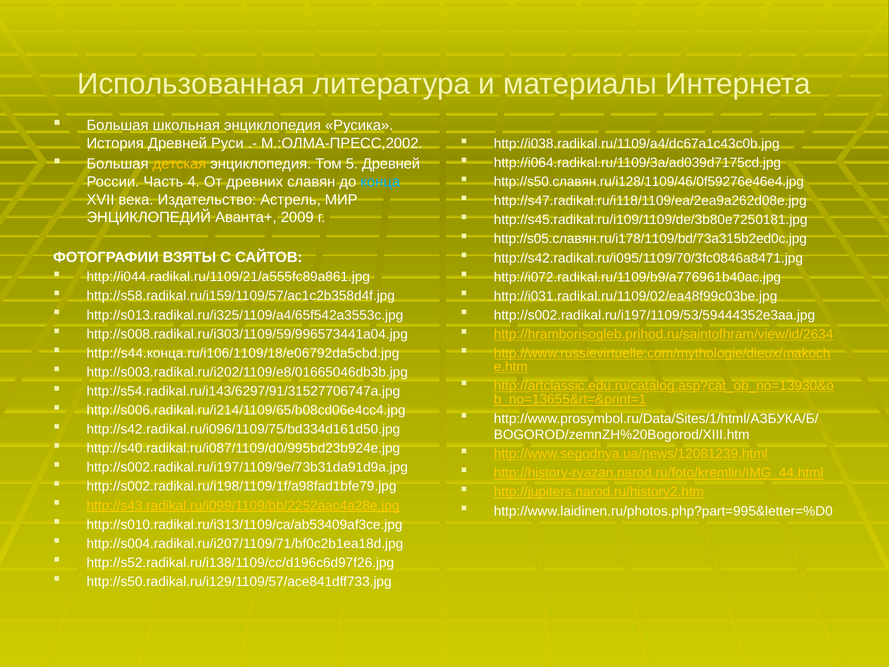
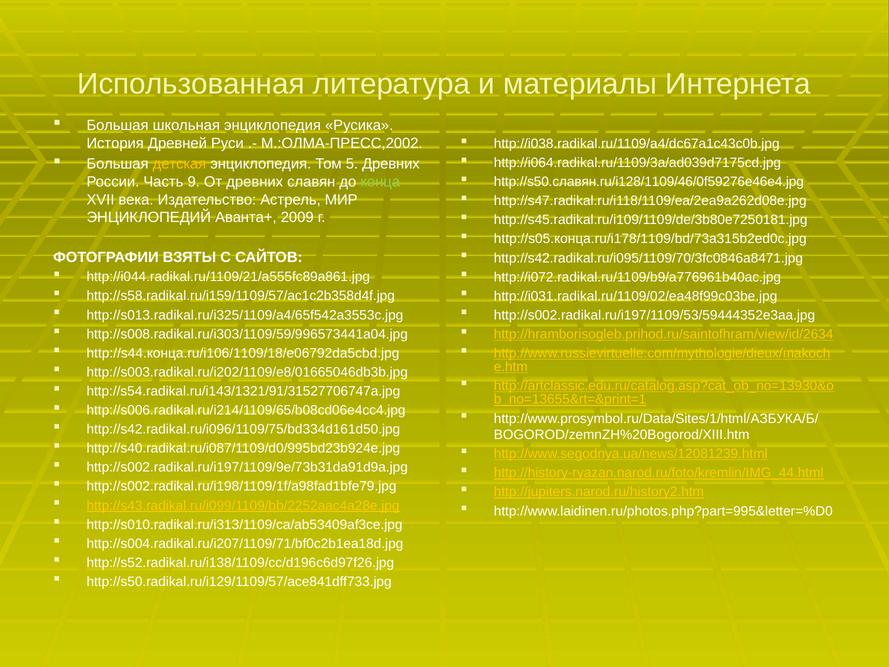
5 Древней: Древней -> Древних (391, 164)
4: 4 -> 9 (194, 182)
конца colour: light blue -> light green (380, 182)
http://s05.славян.ru/i178/1109/bd/73a315b2ed0c.jpg: http://s05.славян.ru/i178/1109/bd/73a315b2ed0c.jpg -> http://s05.конца.ru/i178/1109/bd/73a315b2ed0c.jpg (650, 239)
http://s54.radikal.ru/i143/6297/91/31527706747a.jpg: http://s54.radikal.ru/i143/6297/91/31527706747a.jpg -> http://s54.radikal.ru/i143/1321/91/31527706747a.jpg (243, 391)
